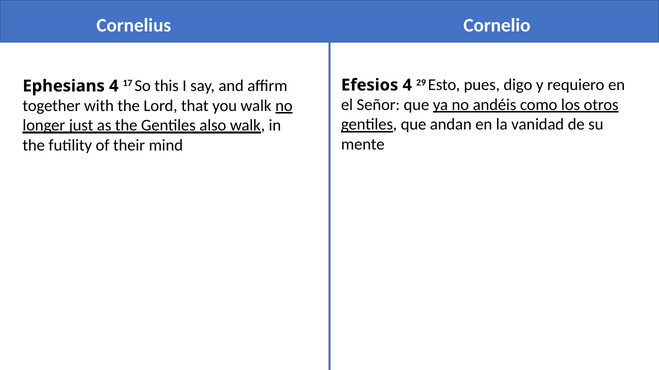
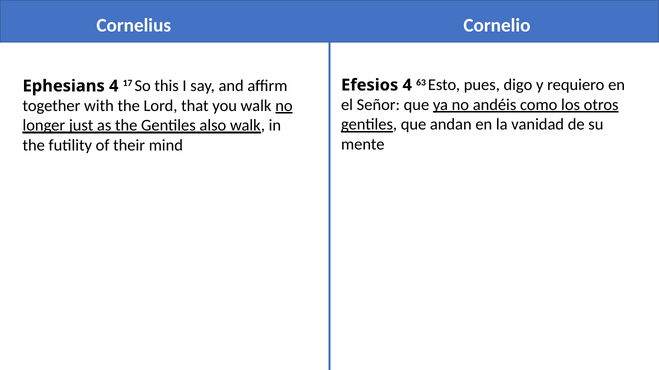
29: 29 -> 63 (421, 83)
